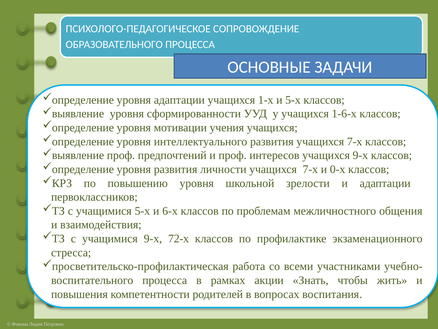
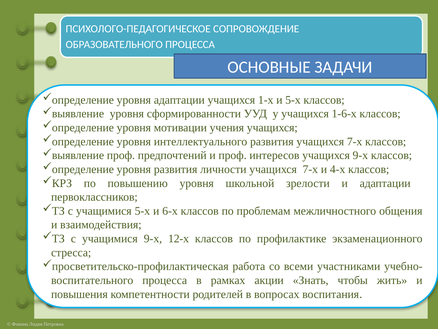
0-х: 0-х -> 4-х (338, 169)
72-х: 72-х -> 12-х (179, 238)
